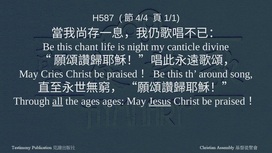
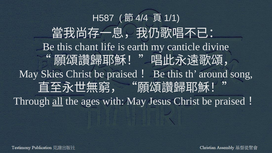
night: night -> earth (138, 47)
Cries: Cries -> Skies (52, 74)
ages ages: ages -> with (113, 101)
Jesus underline: present -> none (160, 101)
